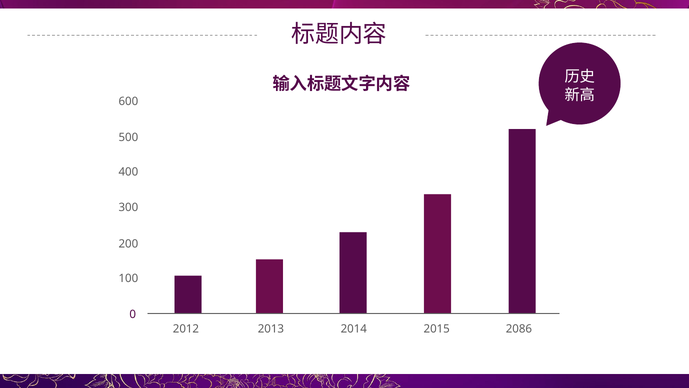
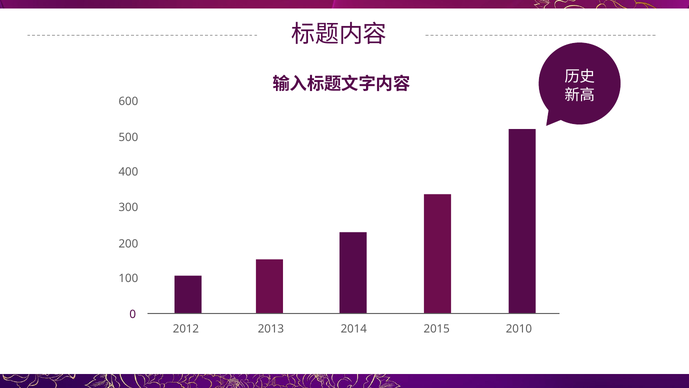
2086: 2086 -> 2010 (519, 329)
